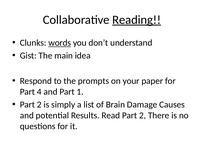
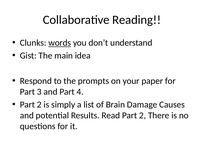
Reading underline: present -> none (137, 20)
4: 4 -> 3 (39, 92)
1: 1 -> 4 (80, 92)
